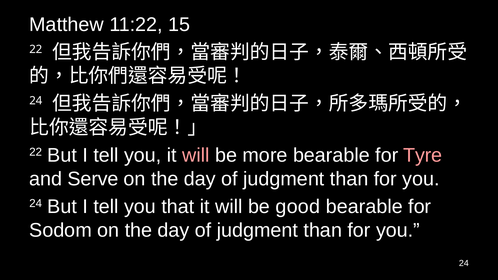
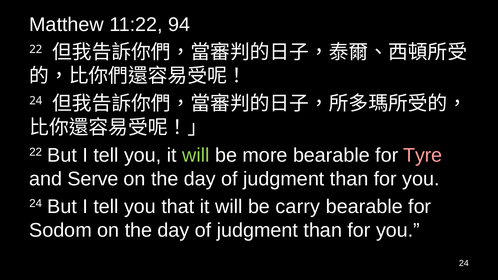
15: 15 -> 94 (179, 25)
will colour: pink -> light green (196, 155)
good: good -> carry (298, 207)
